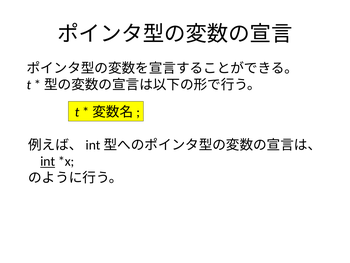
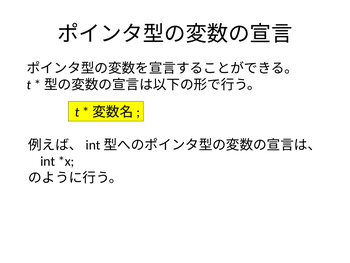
int underline: present -> none (48, 161)
